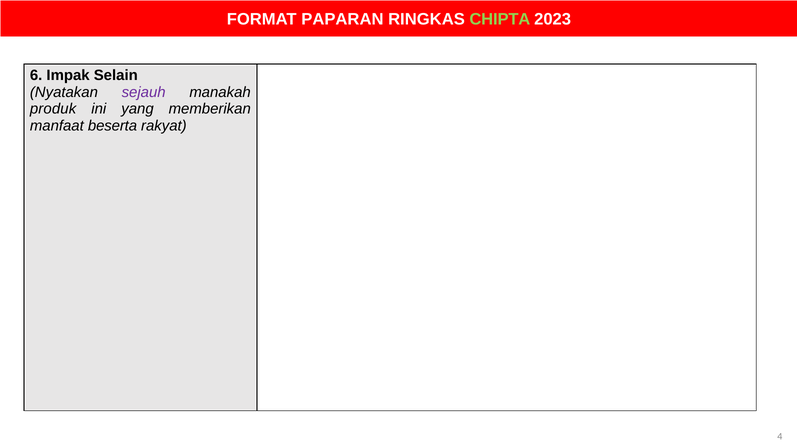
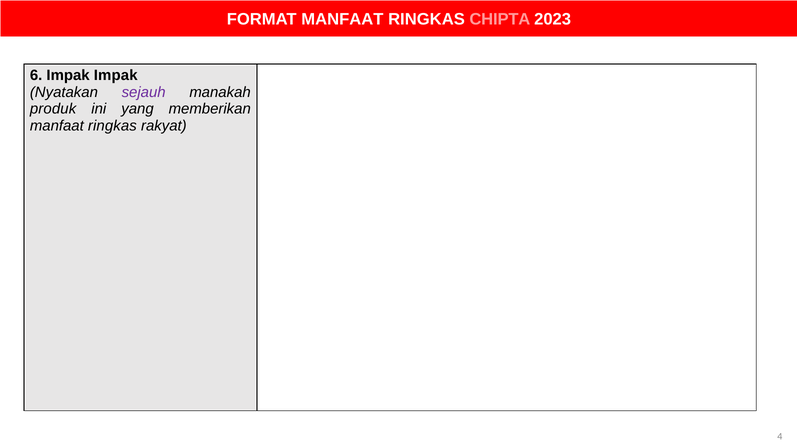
FORMAT PAPARAN: PAPARAN -> MANFAAT (342, 19)
CHIPTA colour: light green -> pink (500, 19)
Impak Selain: Selain -> Impak (116, 76)
beserta: beserta -> ringkas (112, 126)
